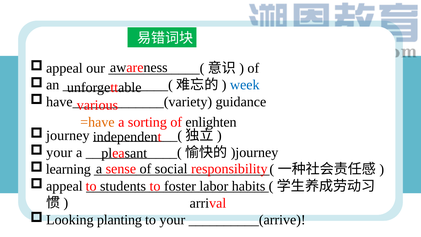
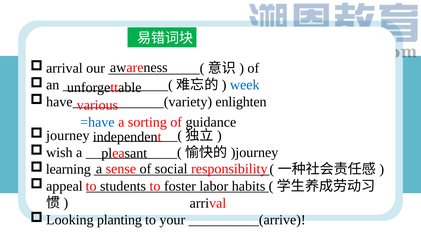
appeal: appeal -> arrival (64, 68)
guidance: guidance -> enlighten (241, 102)
=have colour: orange -> blue (97, 122)
enlighten: enlighten -> guidance (211, 122)
your: your -> wish (59, 152)
